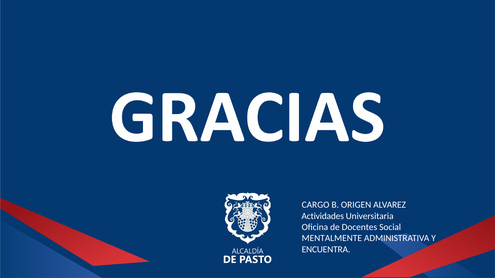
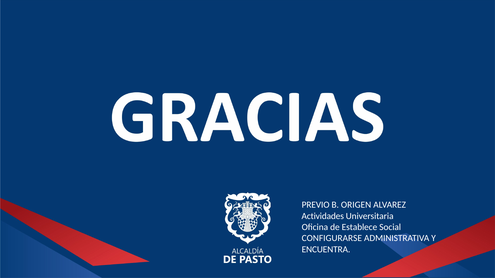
CARGO: CARGO -> PREVIO (316, 205)
Docentes: Docentes -> Establece (359, 227)
MENTALMENTE: MENTALMENTE -> CONFIGURARSE (332, 239)
